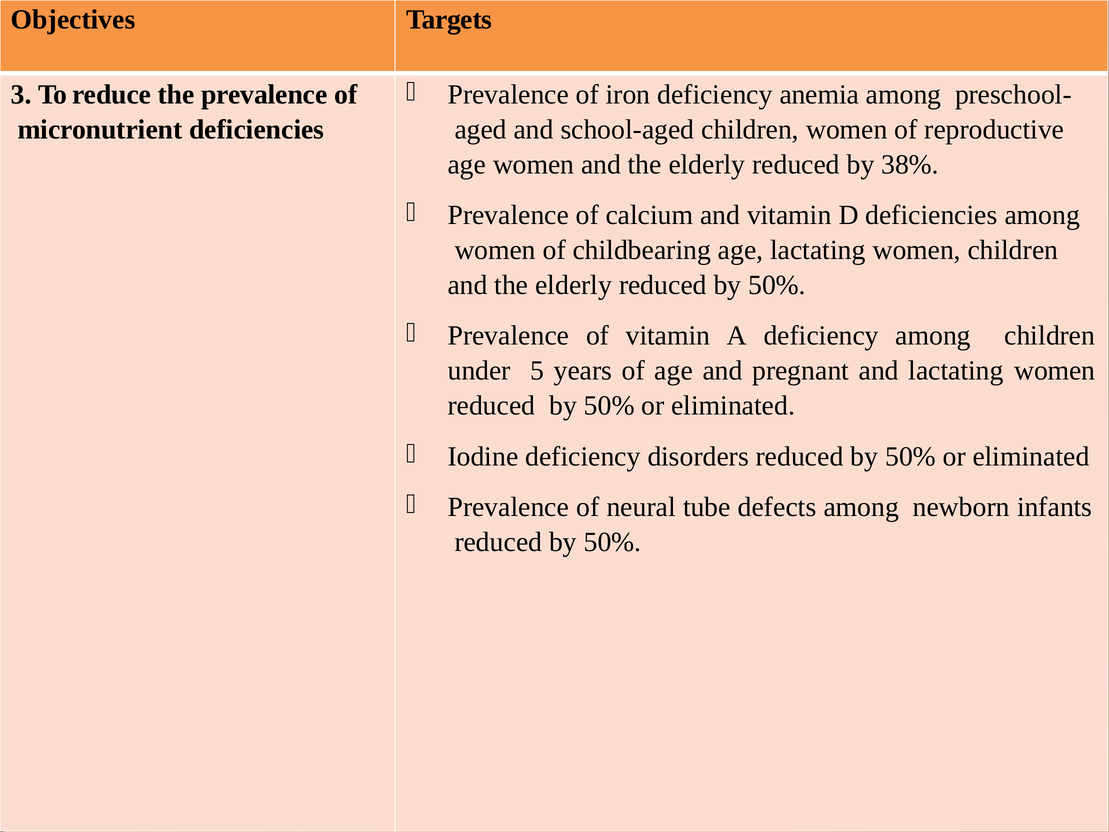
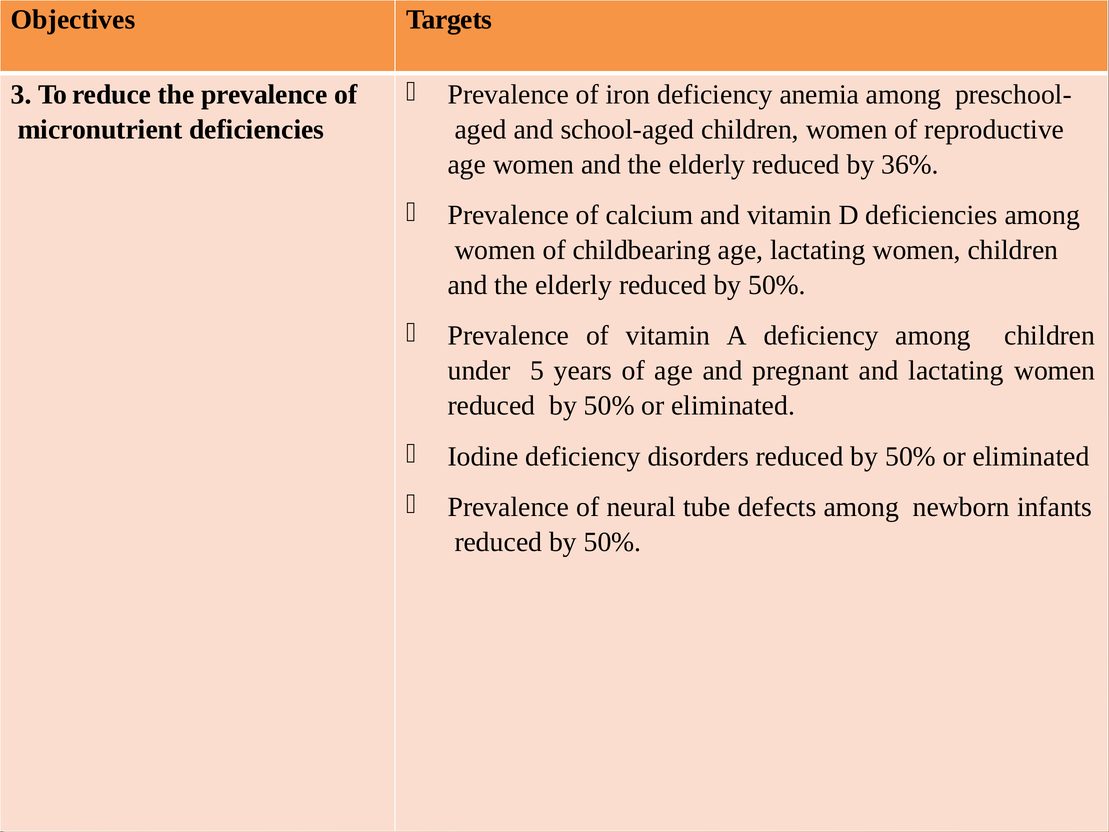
38%: 38% -> 36% (910, 164)
